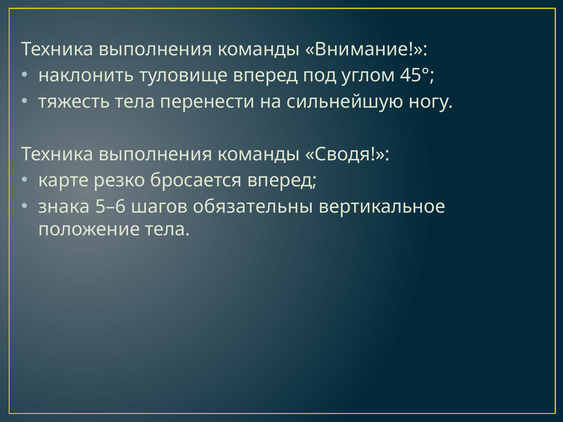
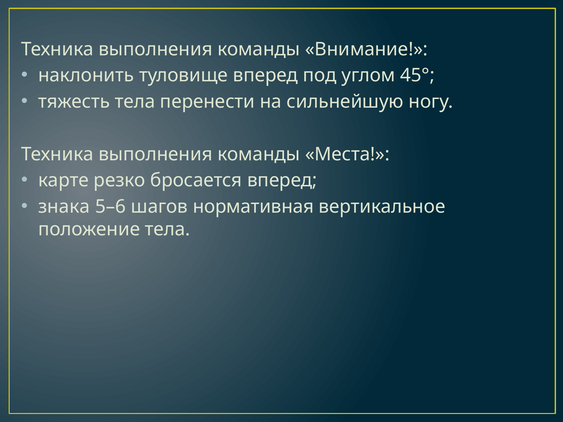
Сводя: Сводя -> Места (347, 154)
обязательны: обязательны -> нормативная (253, 207)
